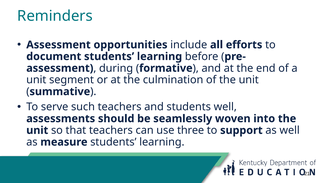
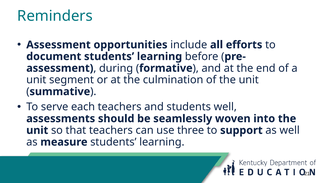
such: such -> each (83, 107)
